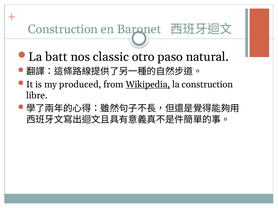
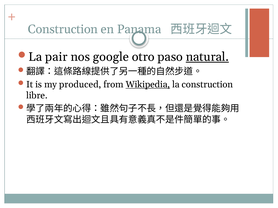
Baronet: Baronet -> Panama (139, 29)
batt: batt -> pair (56, 57)
classic: classic -> google (111, 57)
natural underline: none -> present (207, 57)
